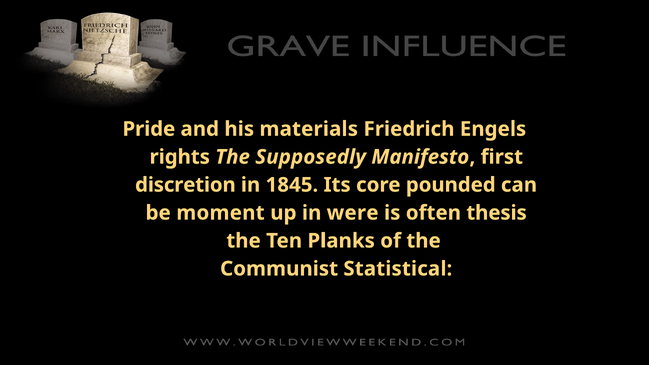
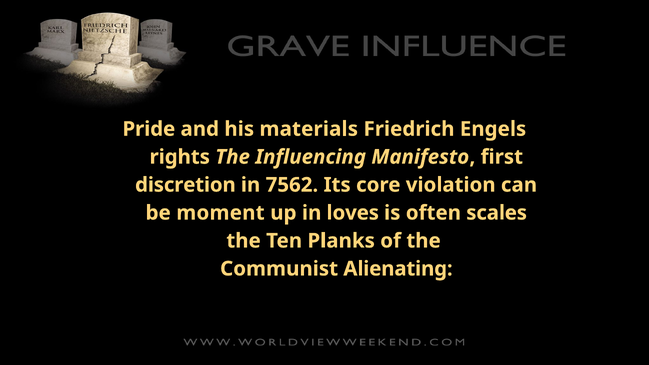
Supposedly: Supposedly -> Influencing (311, 157)
1845: 1845 -> 7562 (292, 185)
pounded: pounded -> violation (451, 185)
were: were -> loves (353, 213)
thesis: thesis -> scales (497, 213)
Statistical: Statistical -> Alienating (398, 269)
